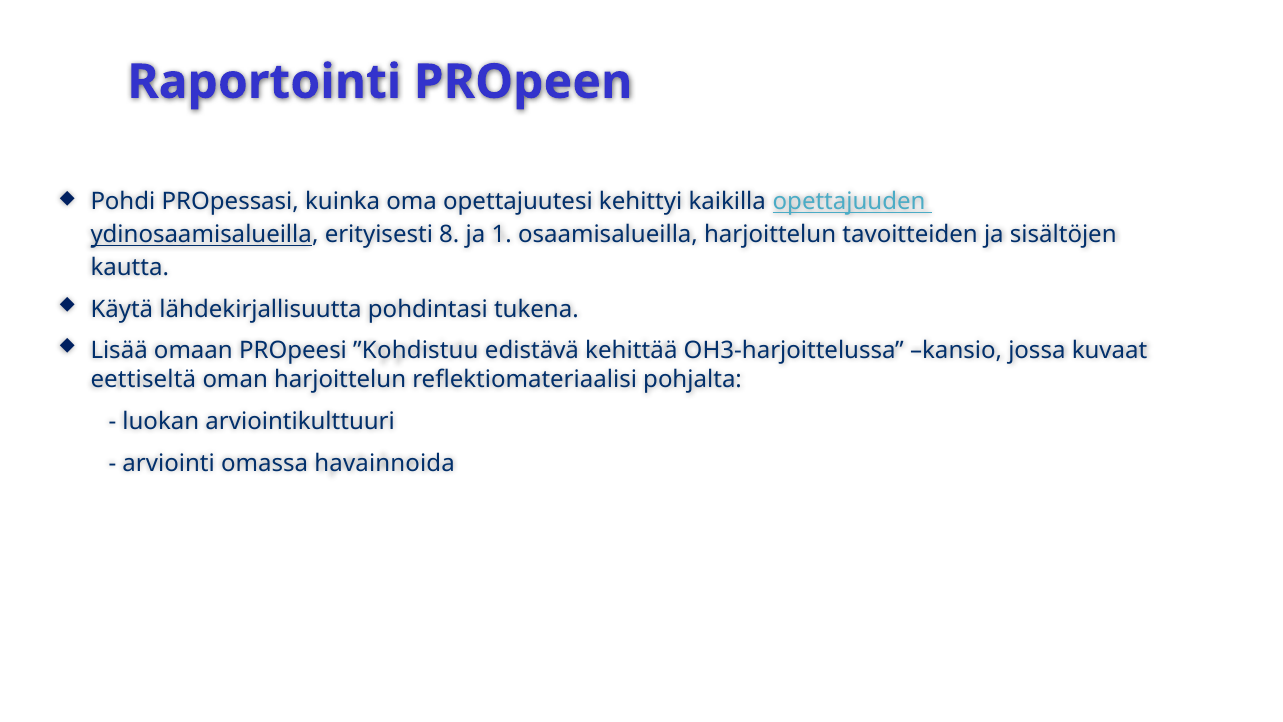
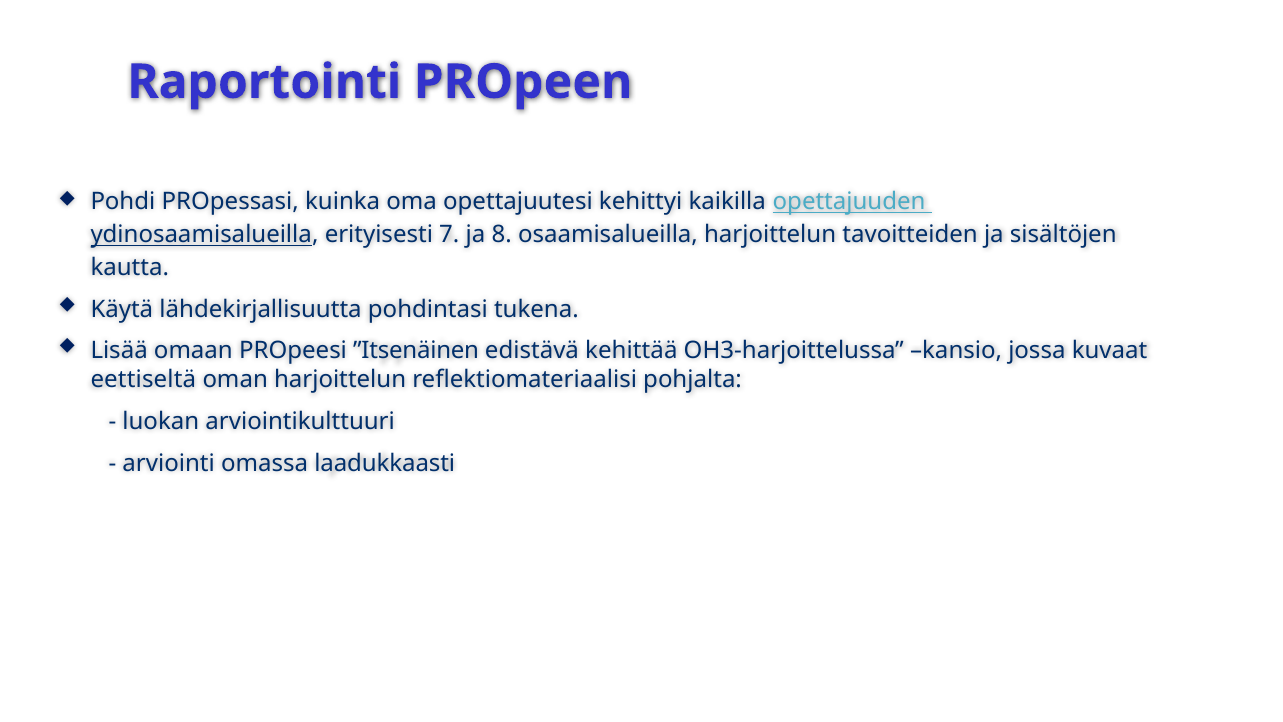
8: 8 -> 7 (449, 235)
1: 1 -> 8 (502, 235)
”Kohdistuu: ”Kohdistuu -> ”Itsenäinen (416, 351)
havainnoida: havainnoida -> laadukkaasti (385, 463)
